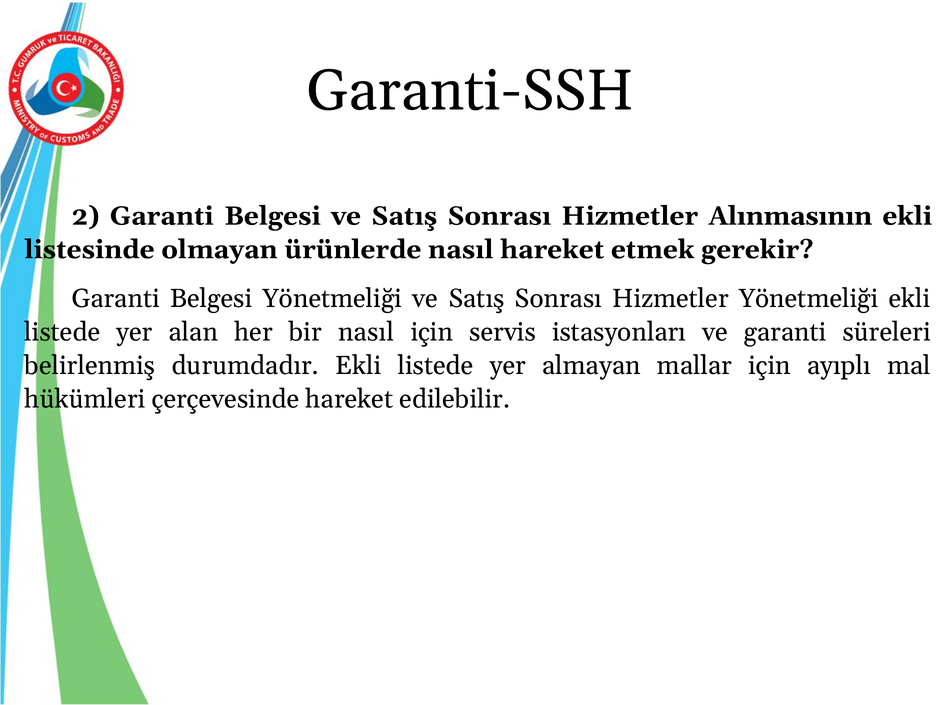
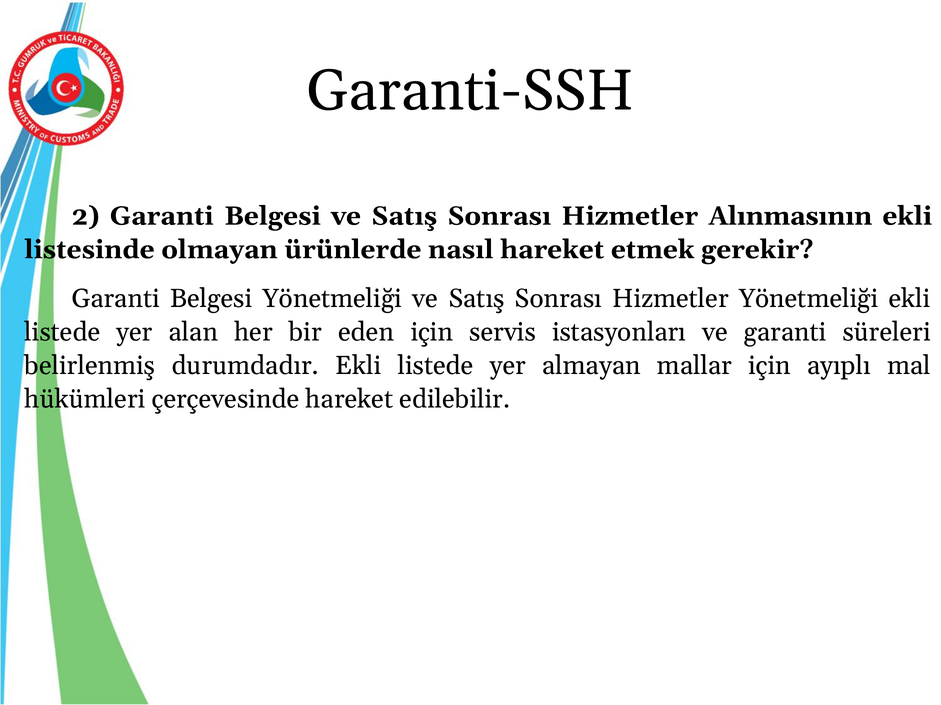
bir nasıl: nasıl -> eden (366, 333)
